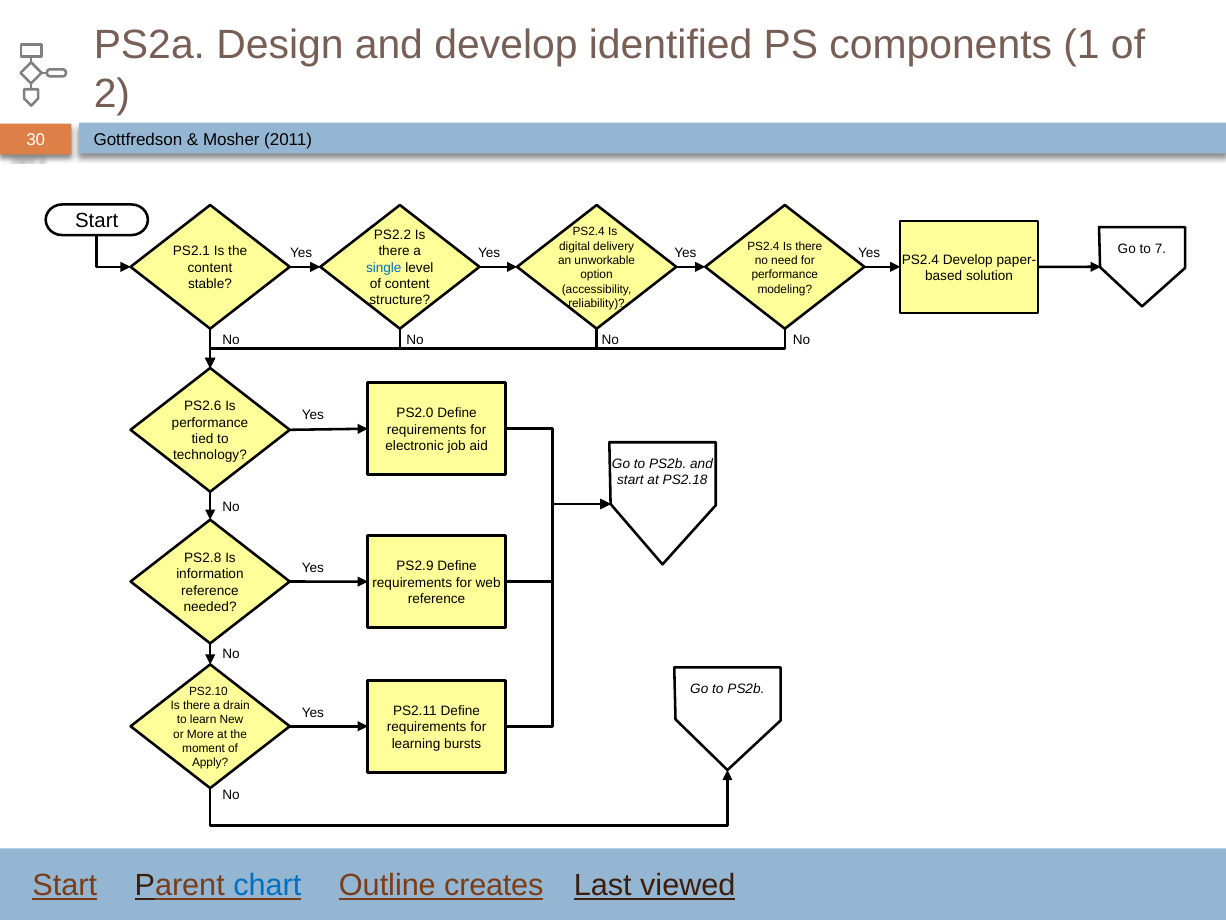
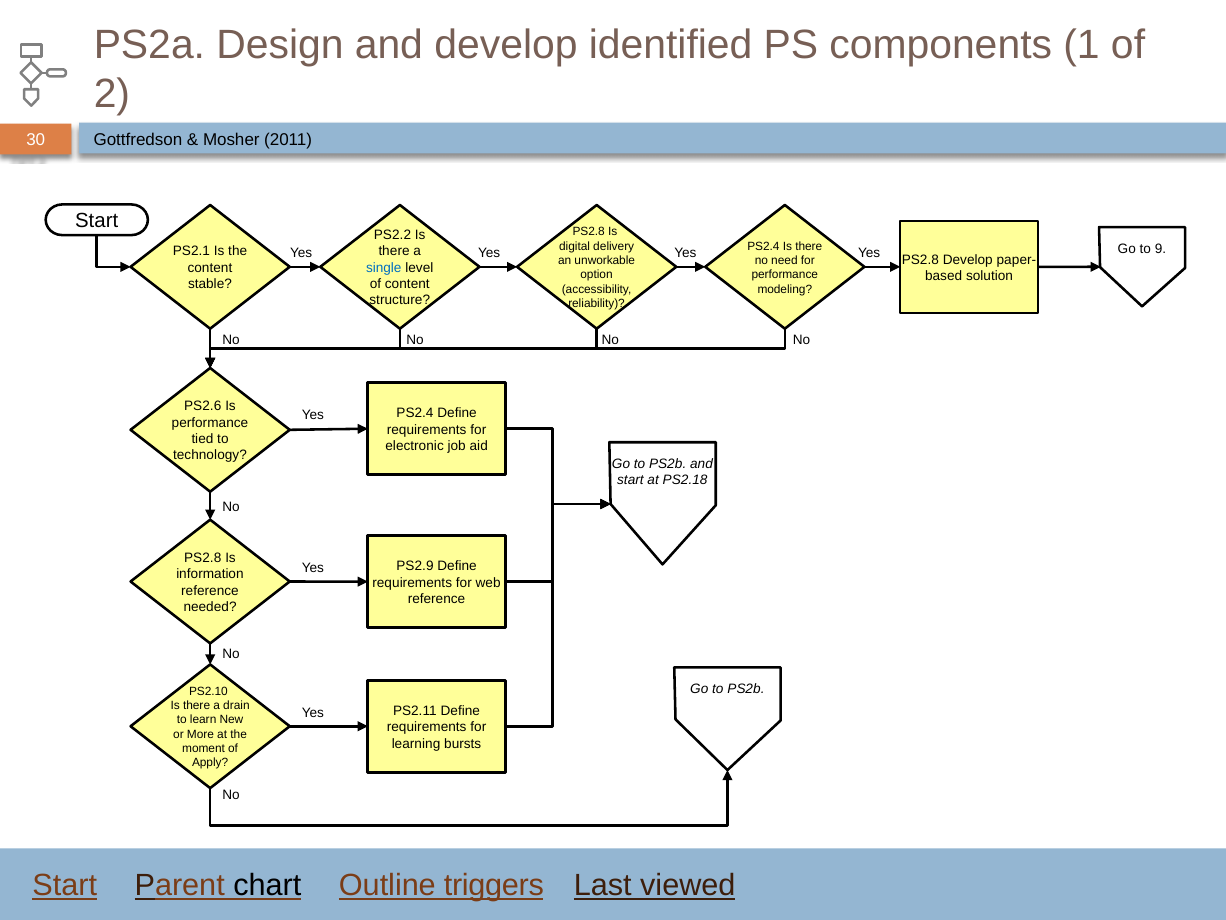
PS2.4: PS2.4 -> PS2.8 (589, 232)
7: 7 -> 9 (1160, 248)
PS2.4: PS2.4 -> PS2.8 (920, 259)
PS2.0: PS2.0 -> PS2.4 (415, 413)
chart colour: blue -> black (267, 885)
creates: creates -> triggers (494, 885)
